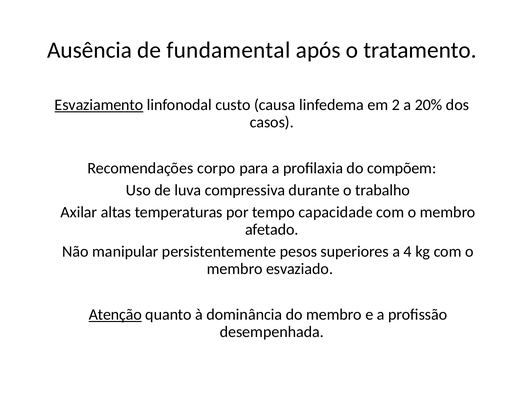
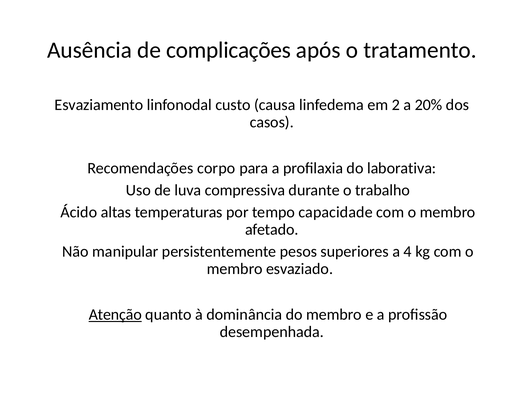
fundamental: fundamental -> complicações (229, 50)
Esvaziamento underline: present -> none (99, 105)
compõem: compõem -> laborativa (402, 168)
Axilar: Axilar -> Ácido (79, 212)
